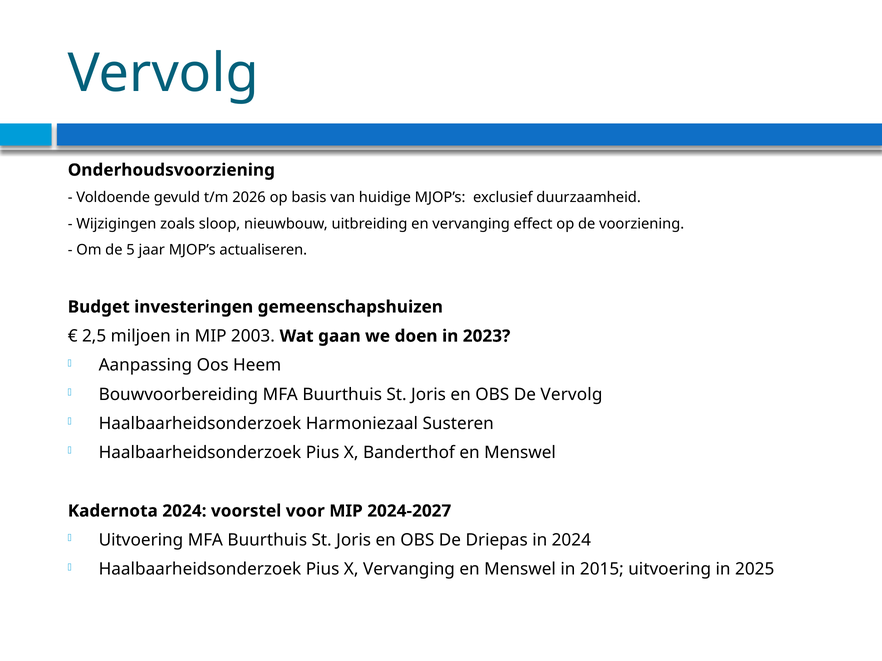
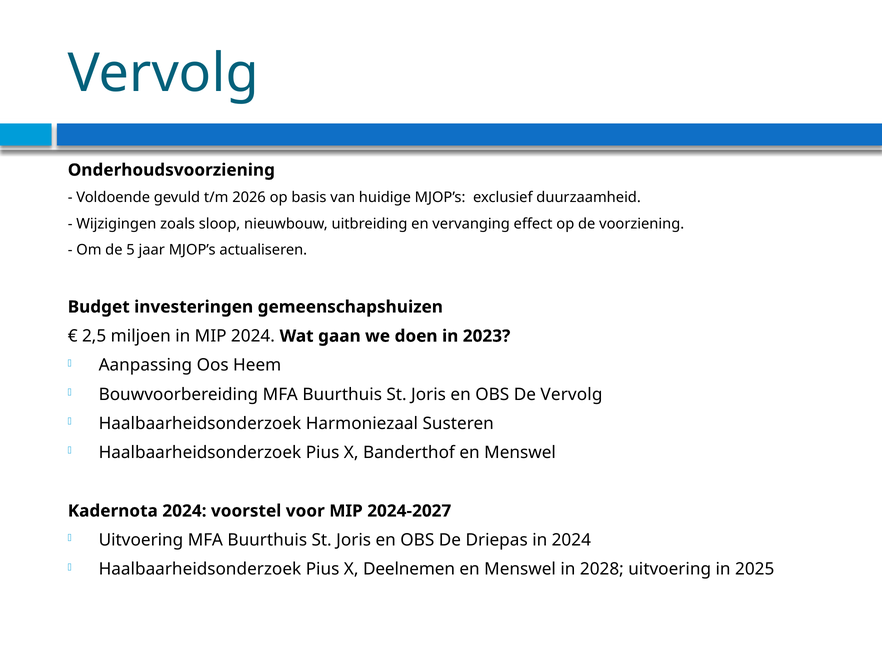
MIP 2003: 2003 -> 2024 (253, 336)
X Vervanging: Vervanging -> Deelnemen (409, 570)
2015: 2015 -> 2028 (602, 570)
